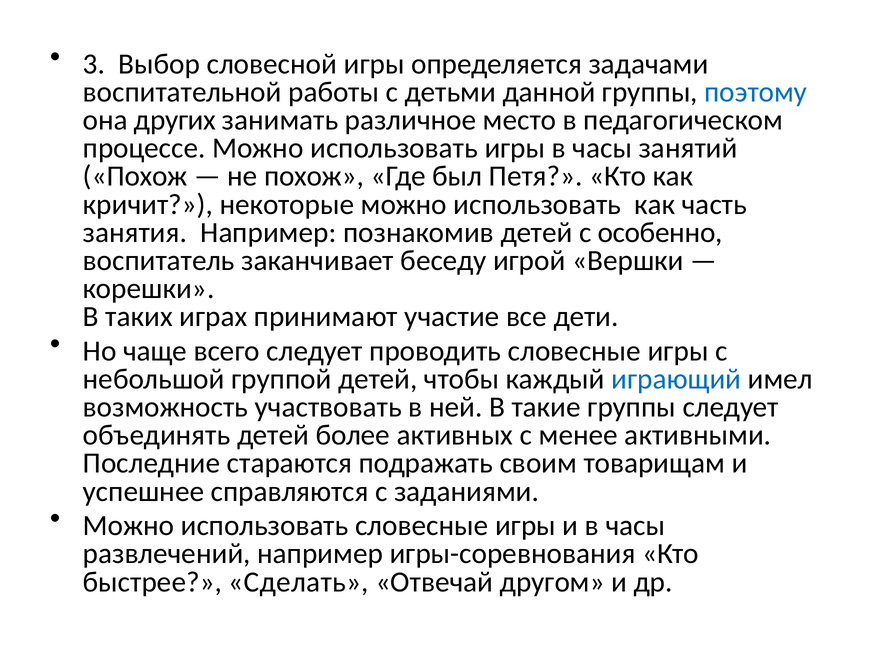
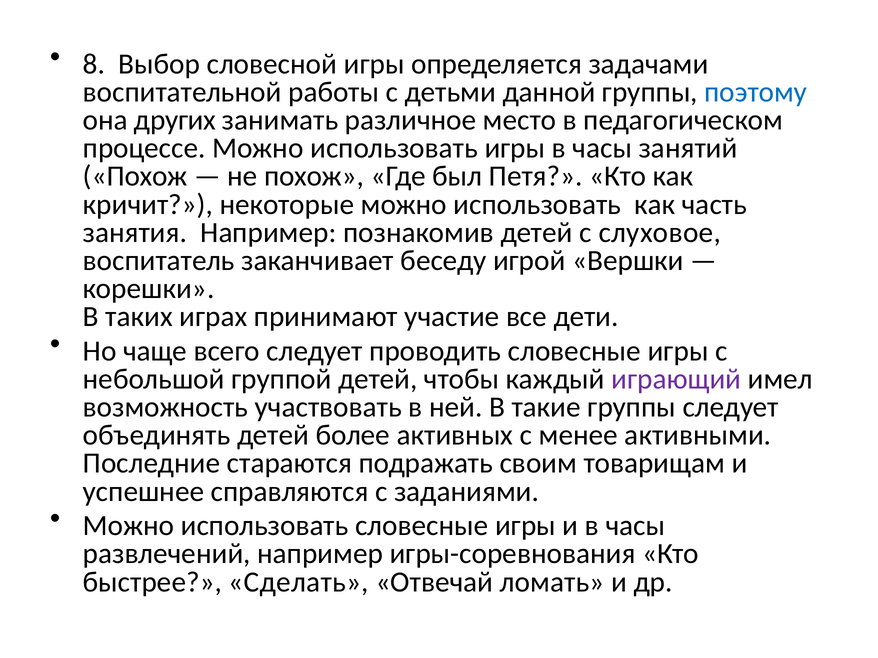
3: 3 -> 8 (94, 64)
особенно: особенно -> слуховое (660, 233)
играющий colour: blue -> purple (676, 379)
другом: другом -> ломать (552, 582)
